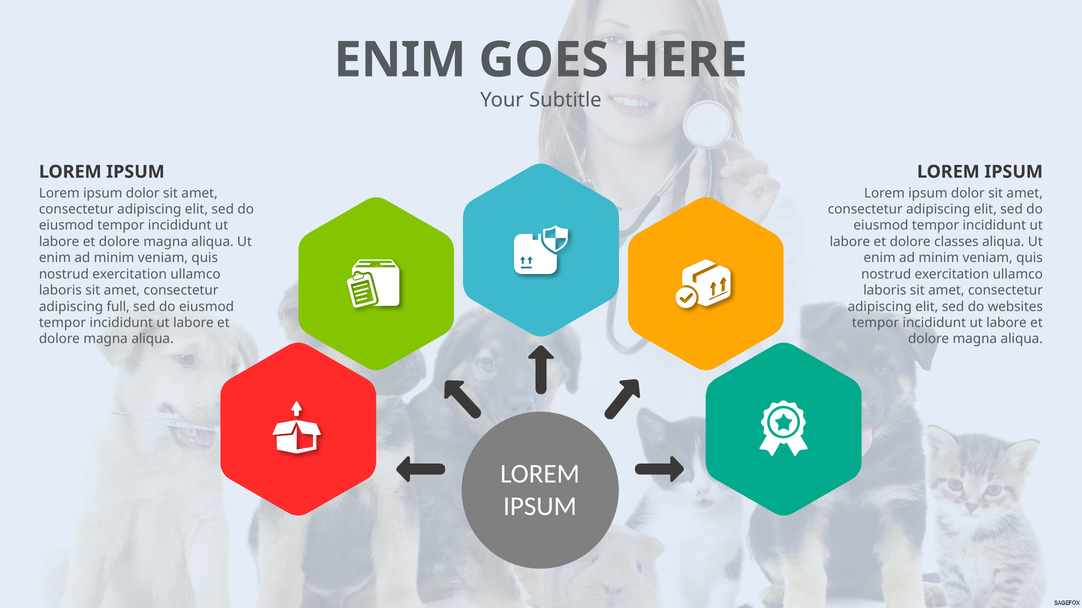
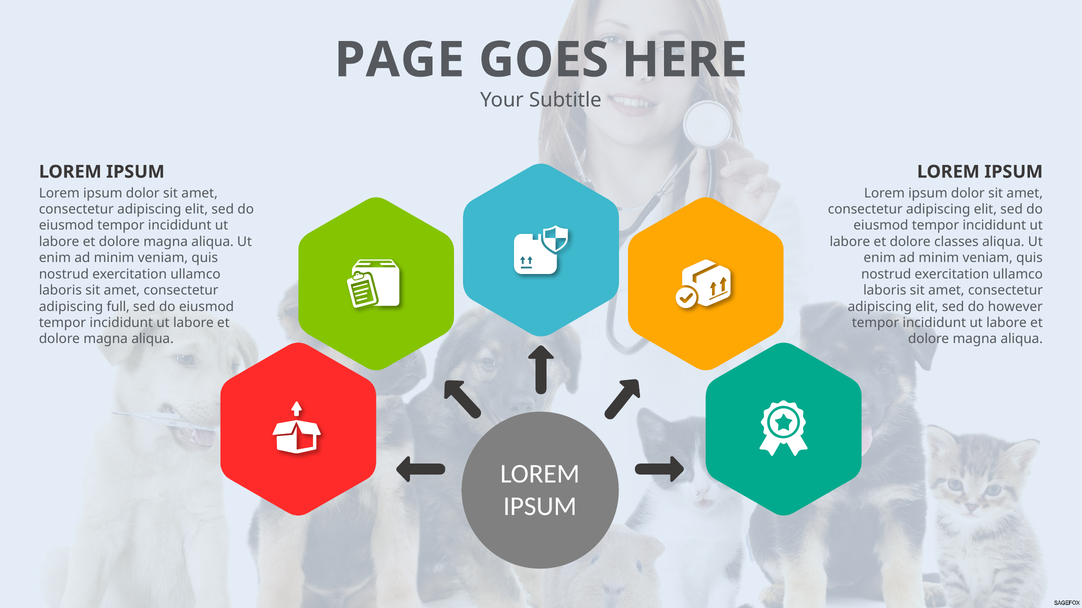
ENIM: ENIM -> PAGE (399, 60)
websites: websites -> however (1015, 307)
